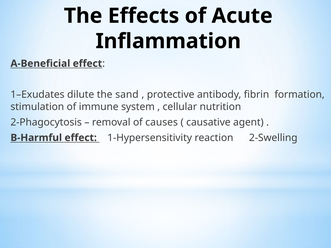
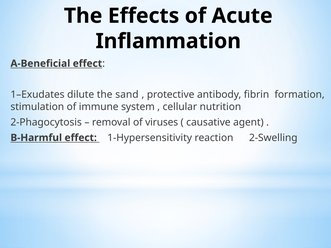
causes: causes -> viruses (162, 122)
